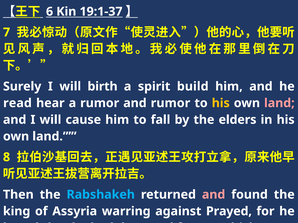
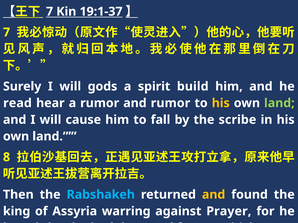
6: 6 -> 7 (50, 12)
birth: birth -> gods (103, 87)
land colour: pink -> light green (279, 103)
elders: elders -> scribe (237, 120)
and colour: pink -> yellow (214, 195)
Prayed: Prayed -> Prayer (229, 212)
